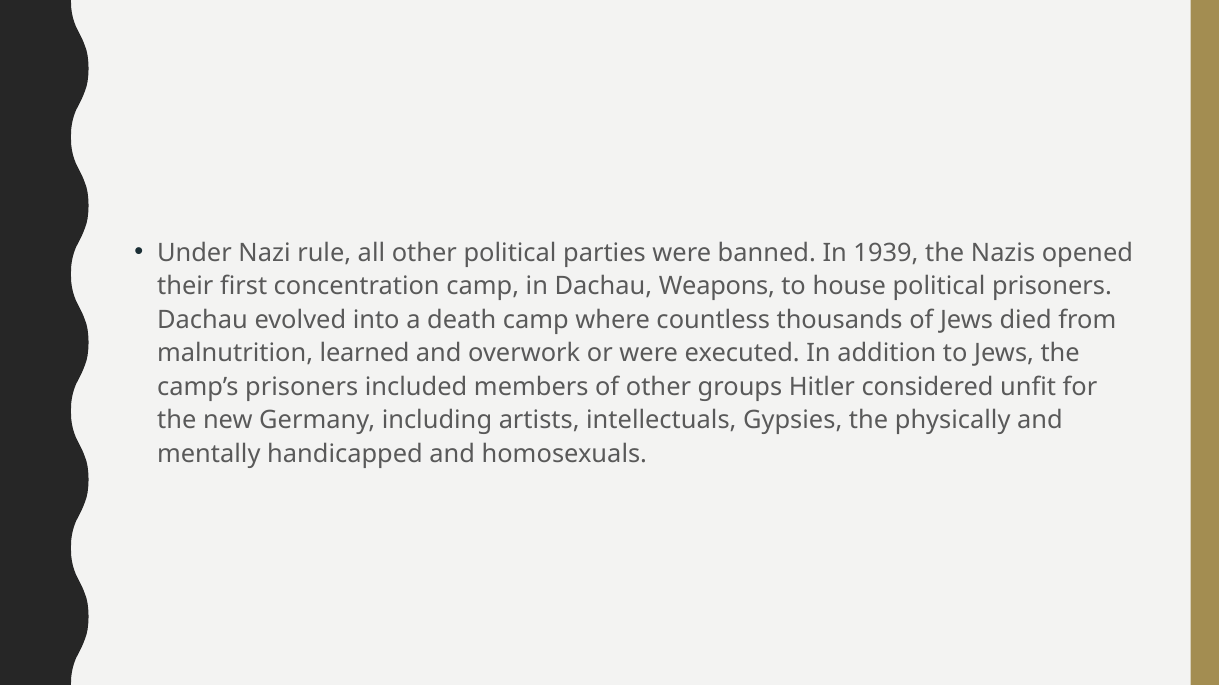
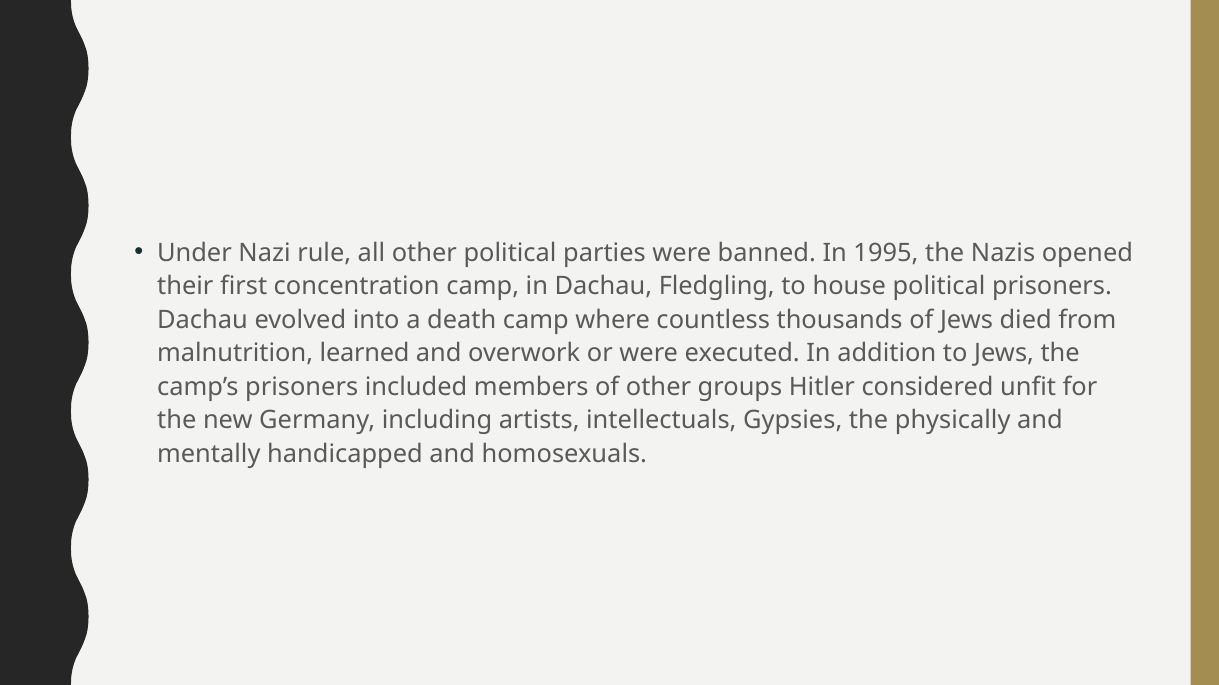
1939: 1939 -> 1995 (886, 253)
Weapons: Weapons -> Fledgling (717, 287)
